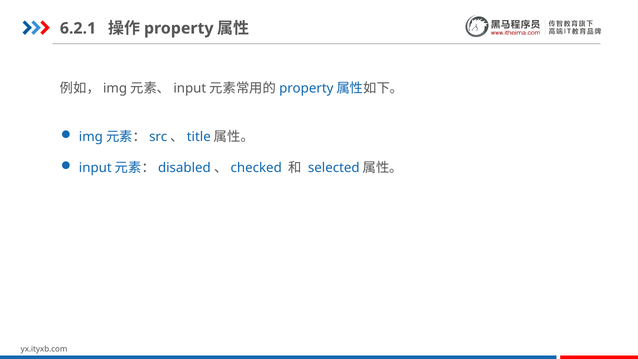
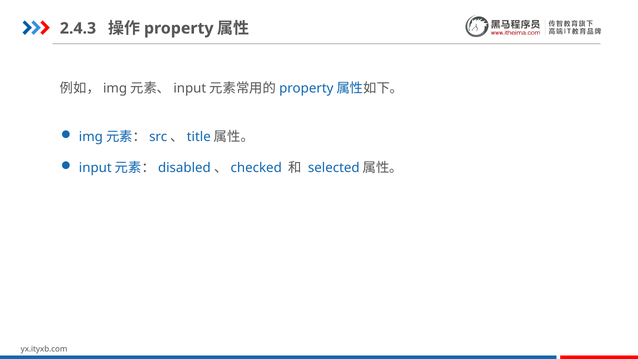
6.2.1: 6.2.1 -> 2.4.3 (78, 28)
